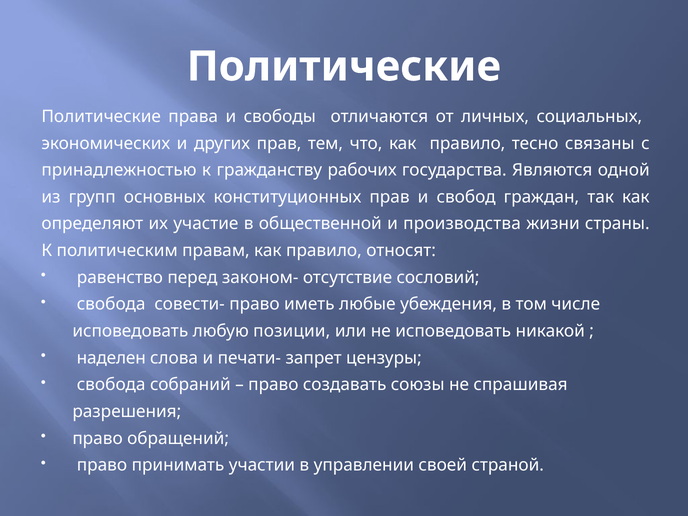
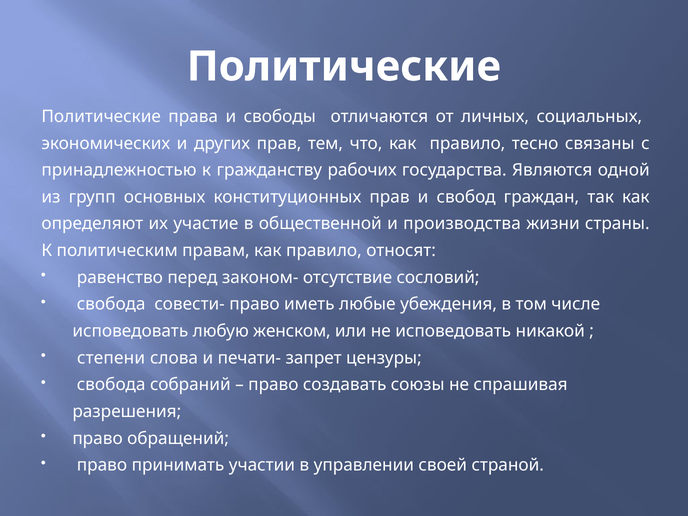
позиции: позиции -> женском (292, 331)
наделен: наделен -> степени (111, 358)
